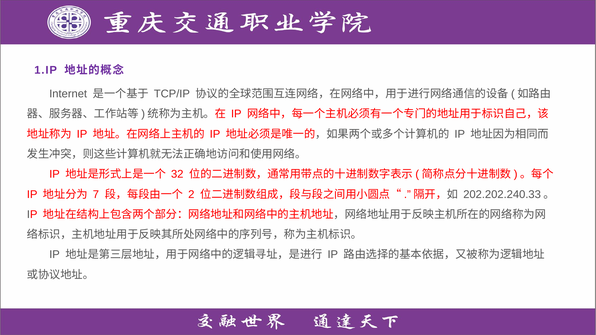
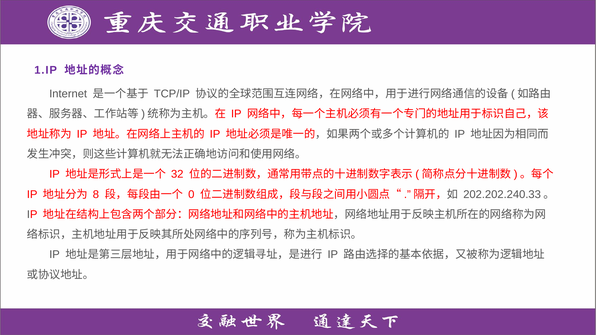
7: 7 -> 8 (96, 194)
2: 2 -> 0 (191, 194)
